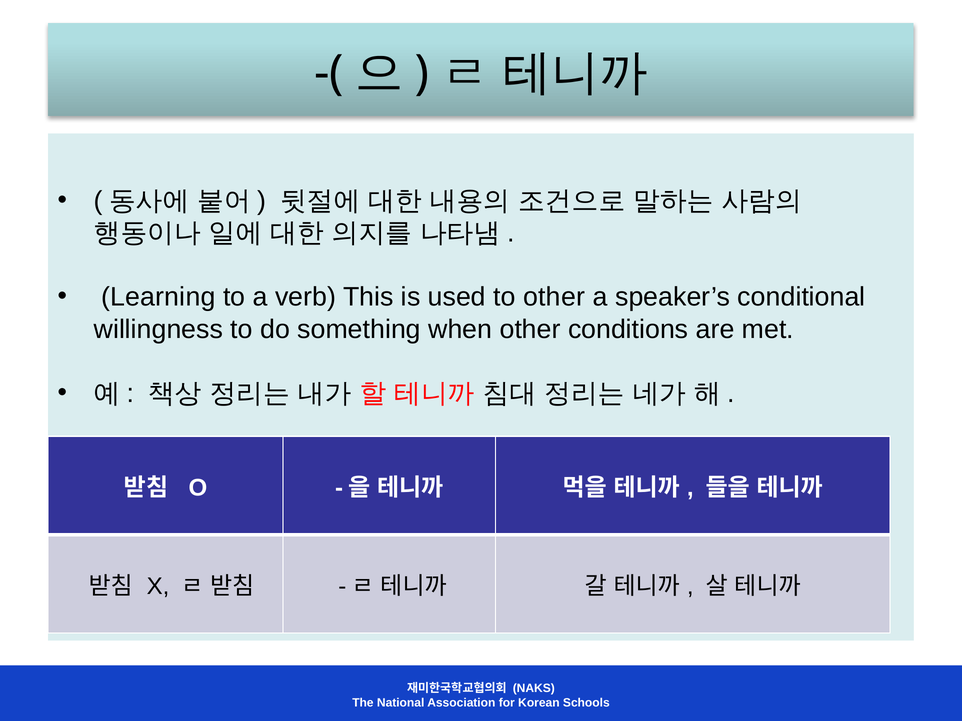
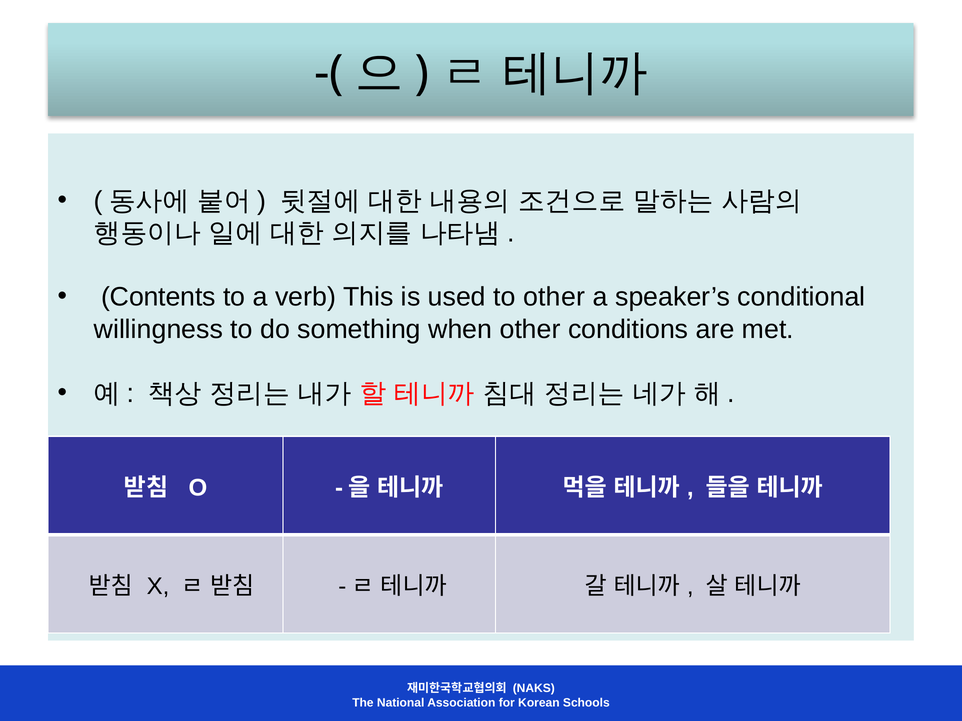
Learning: Learning -> Contents (158, 297)
